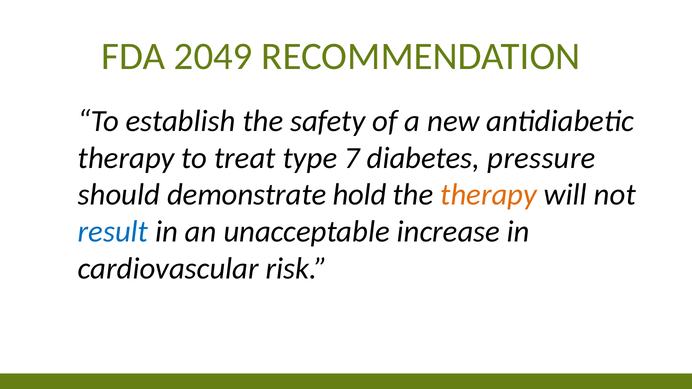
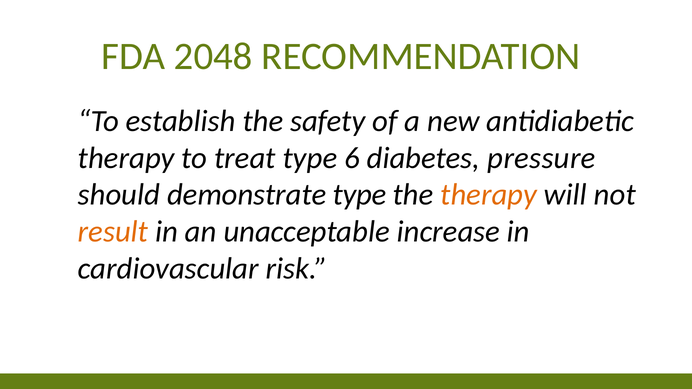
2049: 2049 -> 2048 (213, 56)
7: 7 -> 6 (352, 158)
demonstrate hold: hold -> type (360, 195)
result colour: blue -> orange (113, 232)
